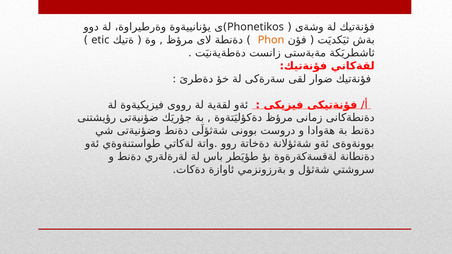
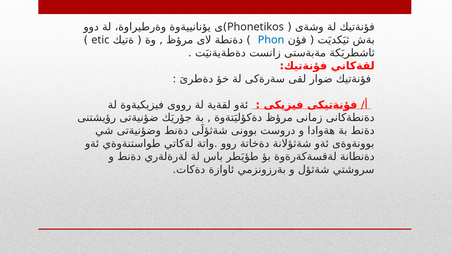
Phon colour: orange -> blue (271, 40)
